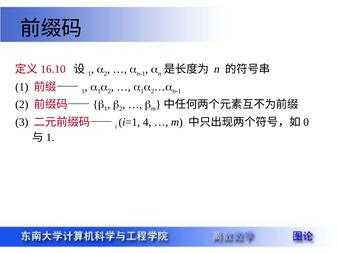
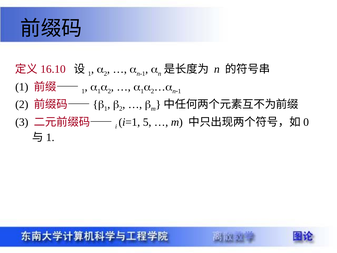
4: 4 -> 5 (147, 122)
